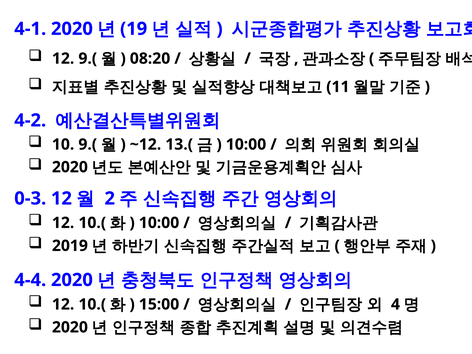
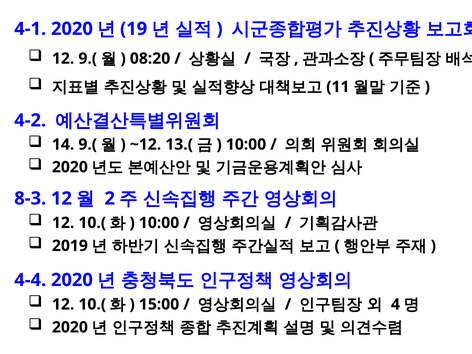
10: 10 -> 14 (63, 144)
0-3: 0-3 -> 8-3 (30, 198)
